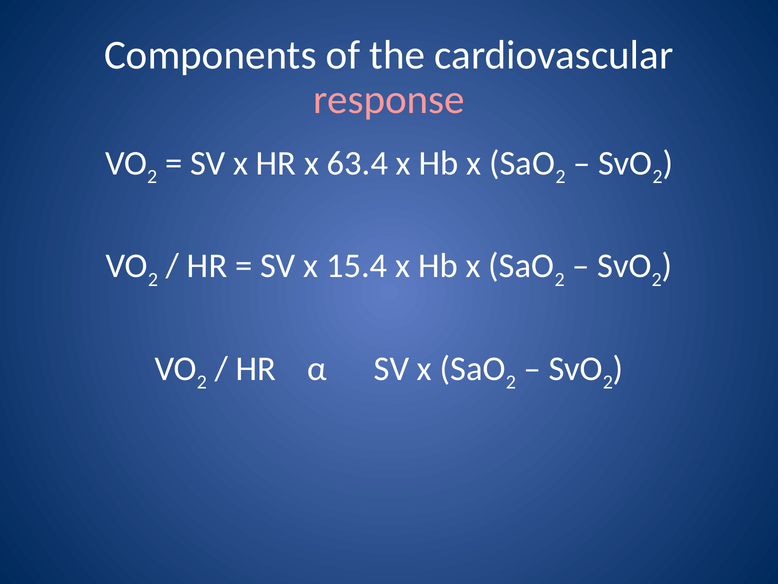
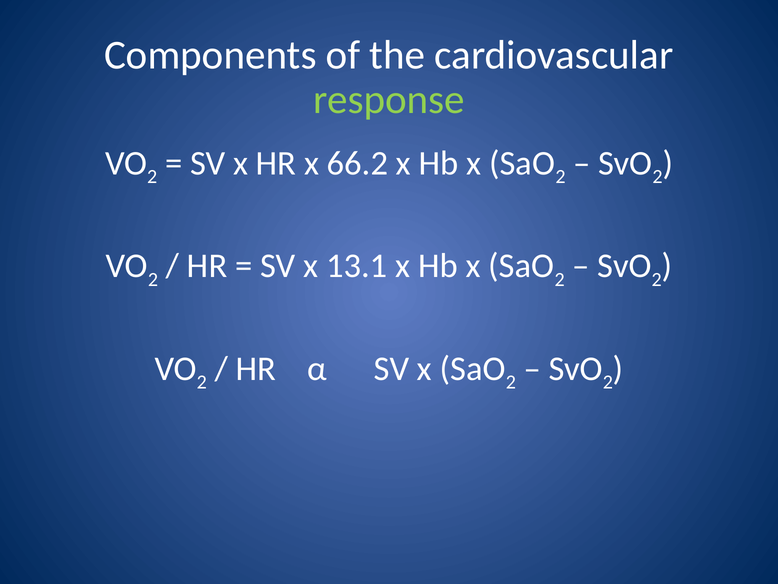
response colour: pink -> light green (389, 100)
63.4: 63.4 -> 66.2 (358, 163)
15.4: 15.4 -> 13.1 (357, 266)
